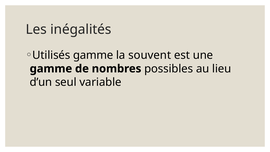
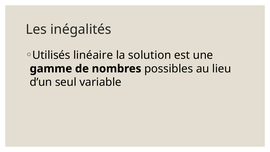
Utilisés gamme: gamme -> linéaire (93, 55)
souvent: souvent -> solution (150, 55)
